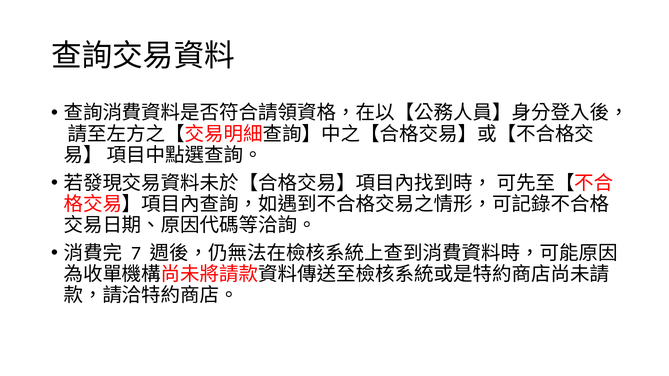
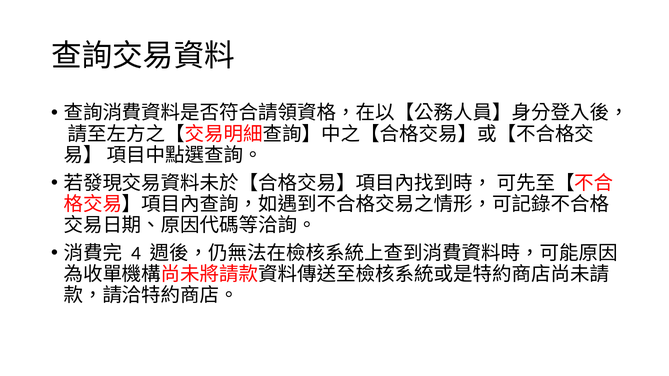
7: 7 -> 4 (136, 254)
